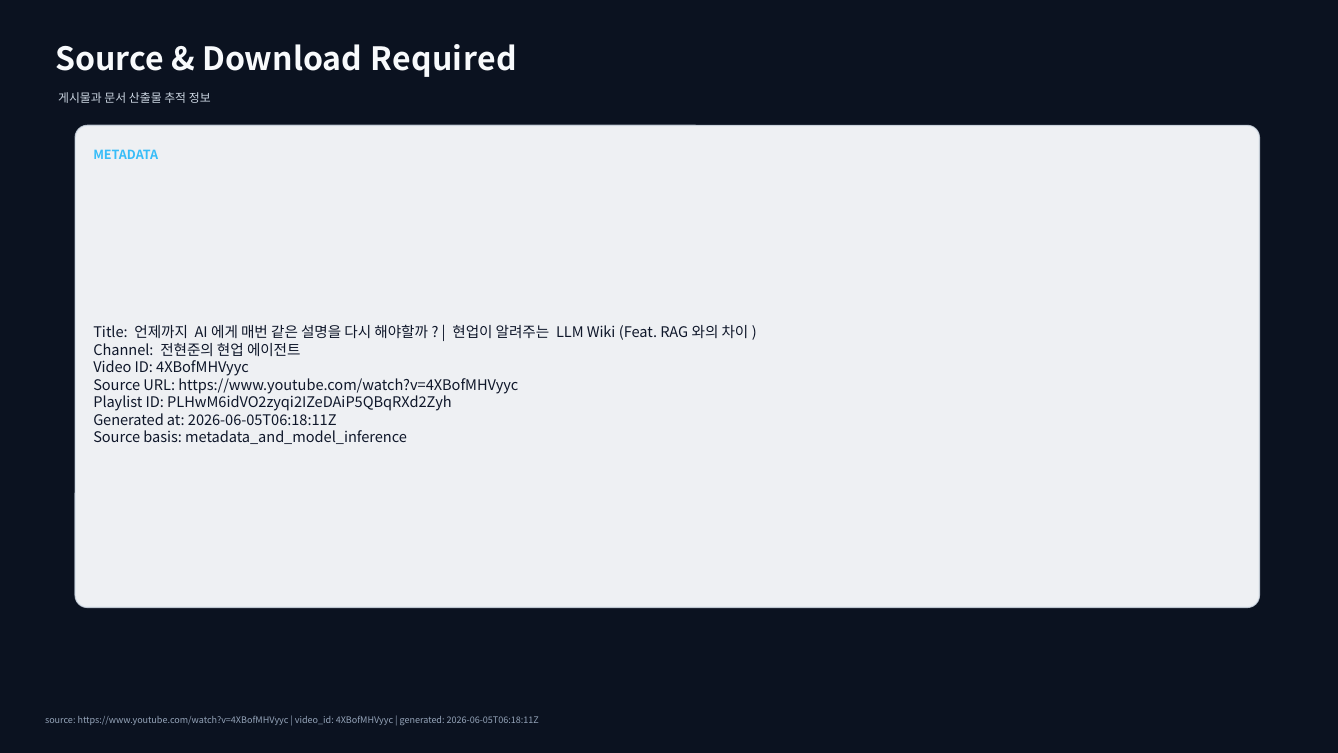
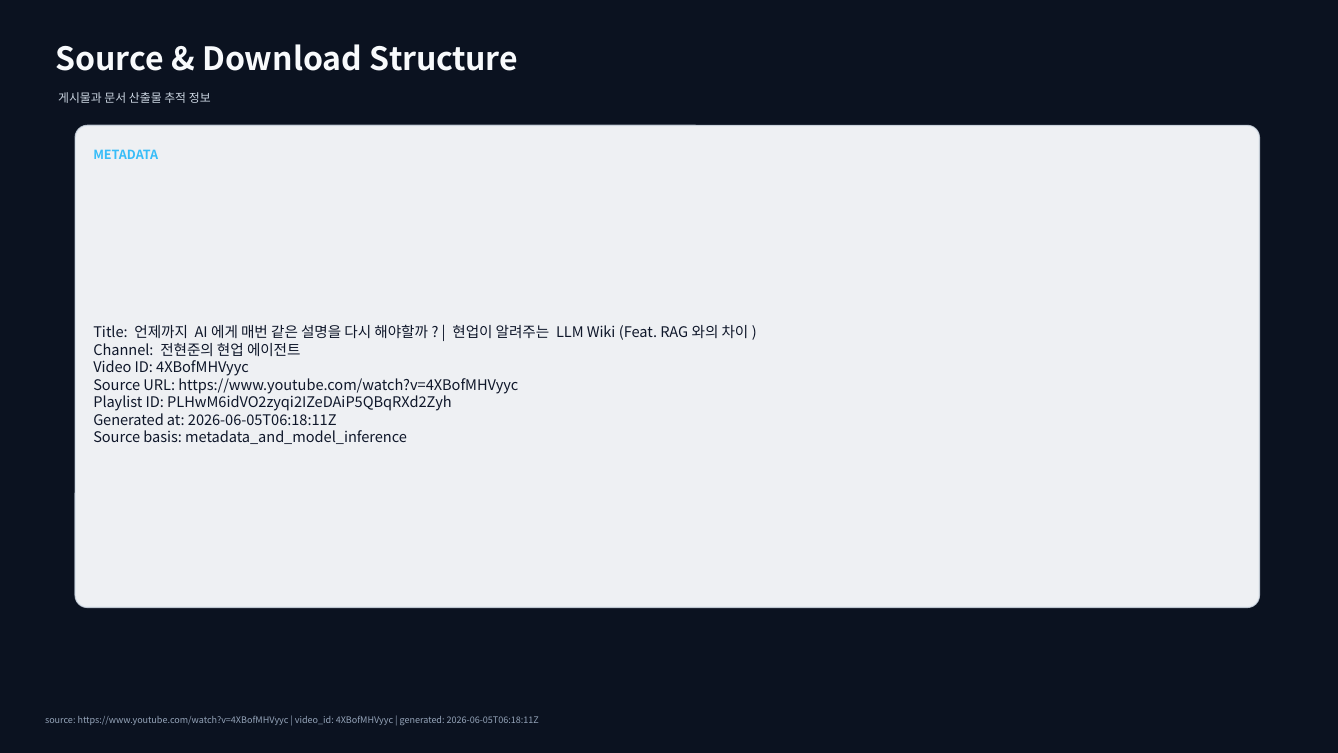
Required: Required -> Structure (444, 60)
